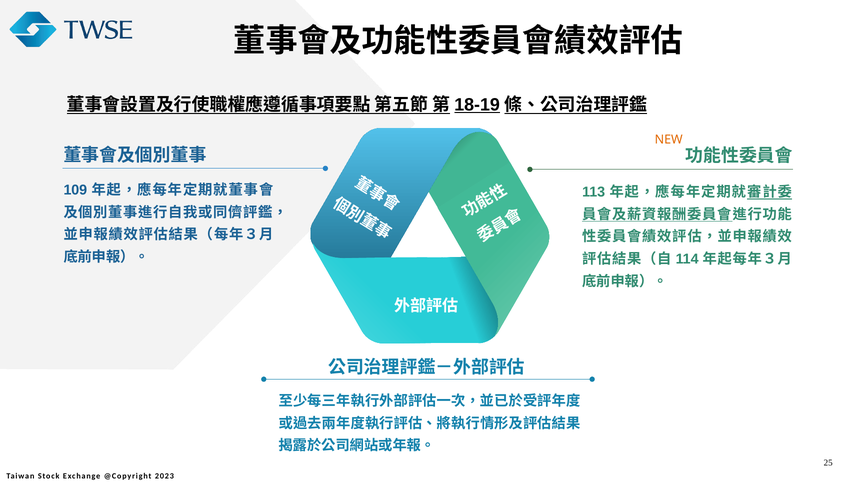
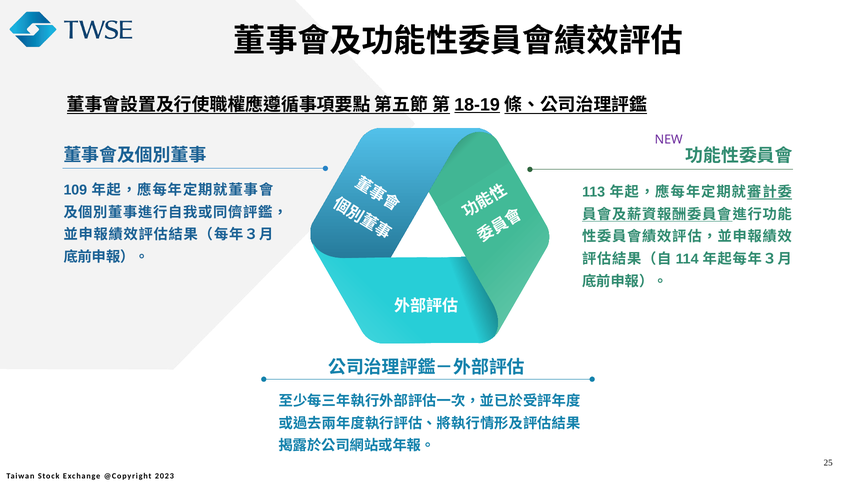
NEW colour: orange -> purple (669, 140)
